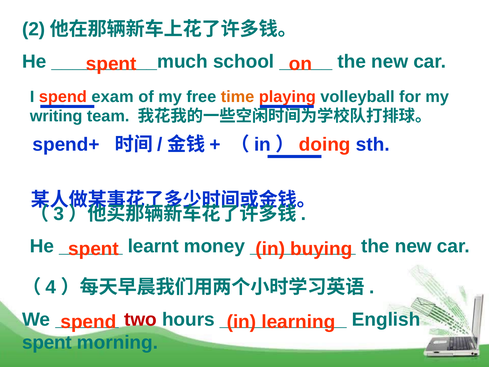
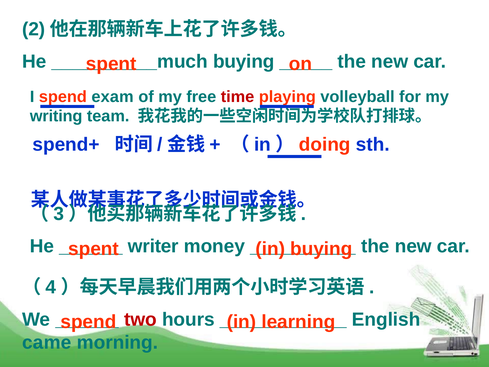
school: school -> buying (244, 61)
time colour: orange -> red (238, 97)
learnt: learnt -> writer (153, 246)
spent: spent -> came (47, 342)
